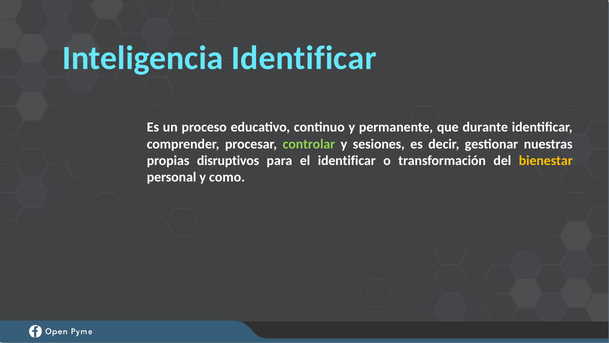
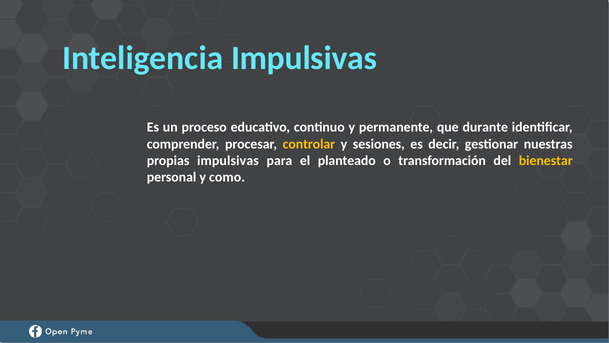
Inteligencia Identificar: Identificar -> Impulsivas (304, 58)
controlar colour: light green -> yellow (309, 144)
propias disruptivos: disruptivos -> impulsivas (228, 160)
el identificar: identificar -> planteado (347, 160)
